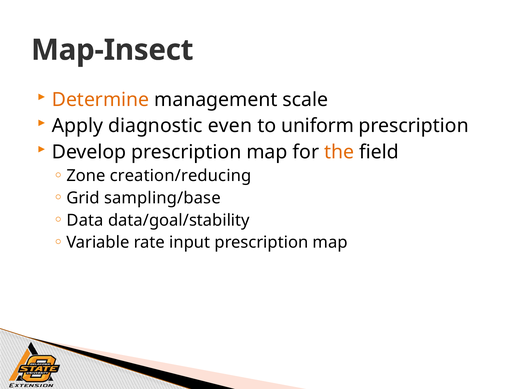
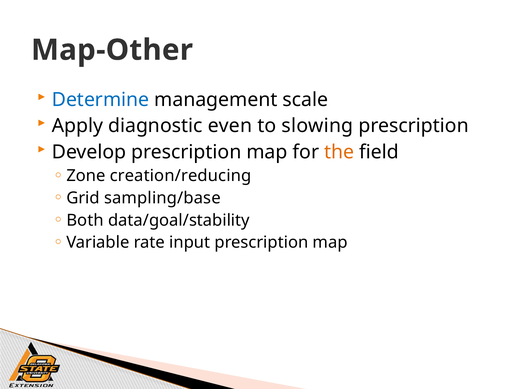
Map-Insect: Map-Insect -> Map-Other (112, 50)
Determine colour: orange -> blue (101, 100)
uniform: uniform -> slowing (317, 126)
Data: Data -> Both (85, 220)
